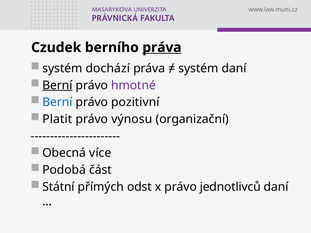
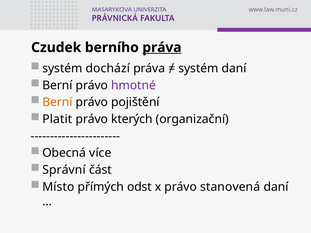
Berní underline: present -> none (57, 85)
Berní colour: blue -> orange (57, 102)
pozitivní: pozitivní -> pojištění (135, 102)
výnosu: výnosu -> kterých (132, 119)
Podobá: Podobá -> Správní (64, 170)
Státní: Státní -> Místo (58, 187)
jednotlivců: jednotlivců -> stanovená (230, 187)
